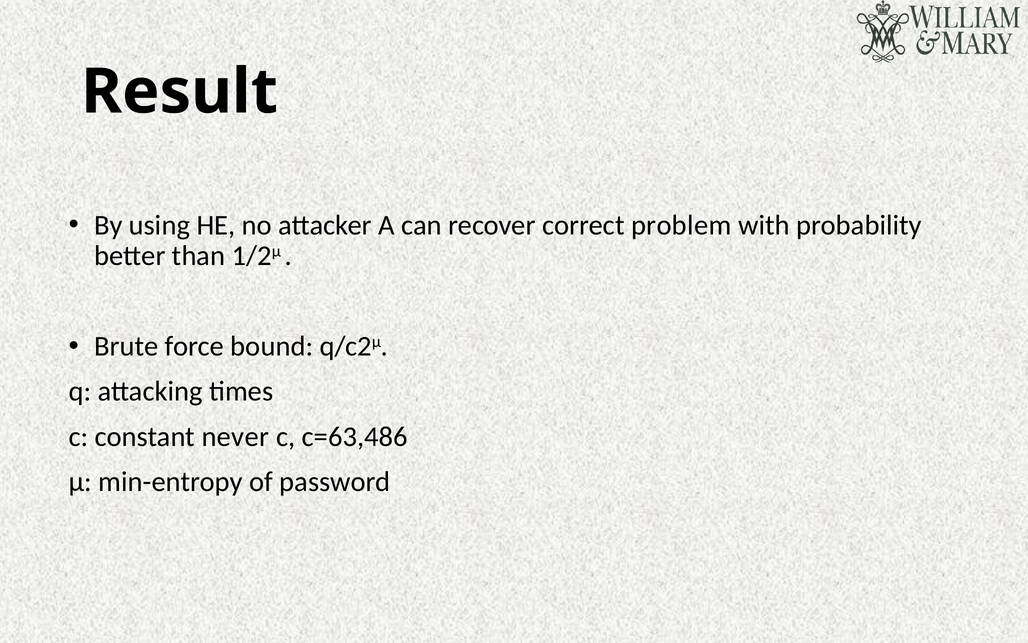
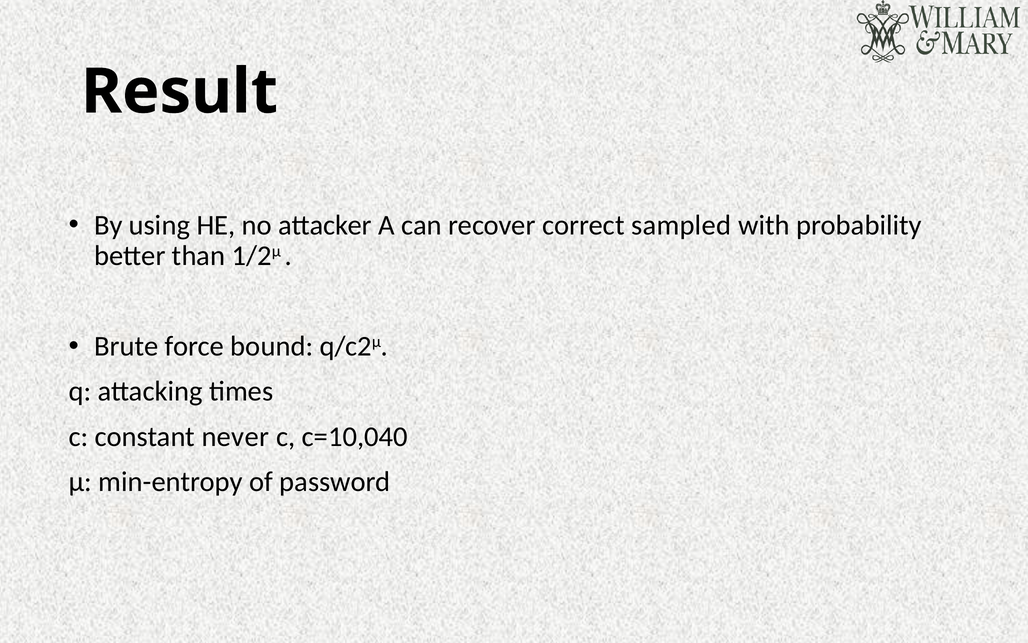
problem: problem -> sampled (681, 225)
c=63,486: c=63,486 -> c=10,040 (355, 436)
